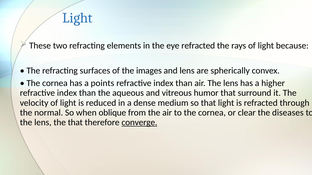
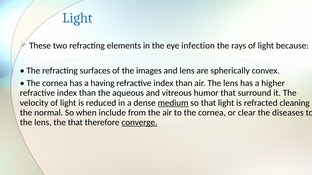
eye refracted: refracted -> infection (198, 46)
points: points -> having (103, 83)
medium underline: none -> present (173, 103)
through: through -> cleaning (295, 103)
oblique: oblique -> include (112, 113)
